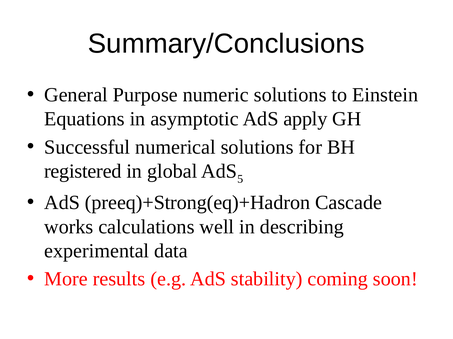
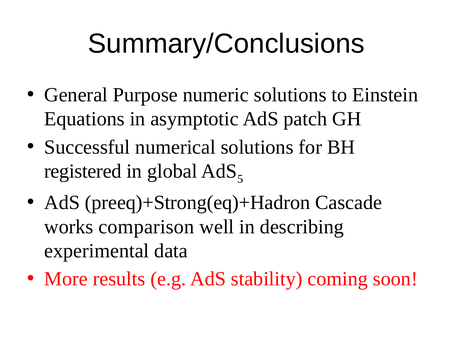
apply: apply -> patch (305, 119)
calculations: calculations -> comparison (146, 227)
